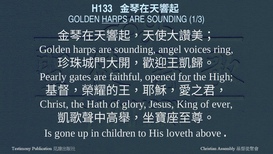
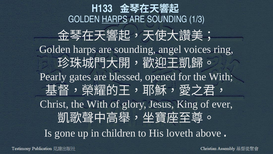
faithful: faithful -> blessed (126, 77)
for underline: present -> none (185, 77)
High: High -> With (221, 77)
Christ the Hath: Hath -> With (97, 104)
